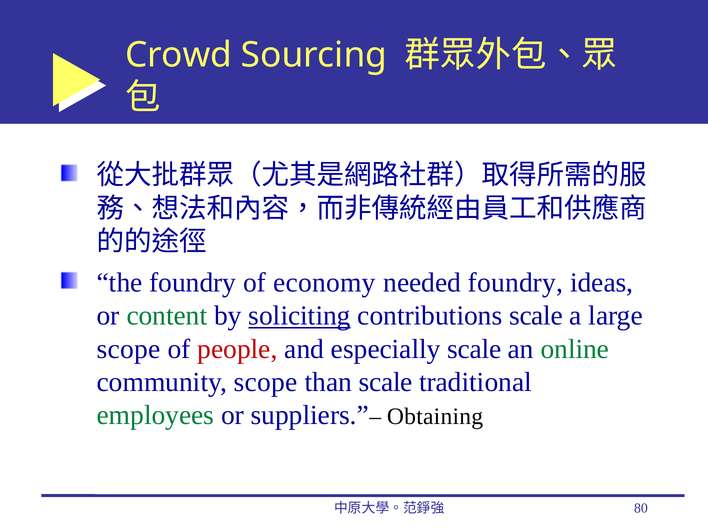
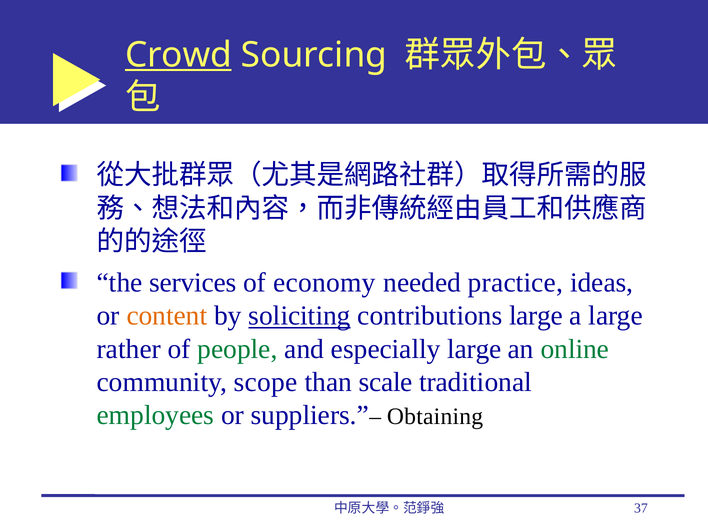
Crowd underline: none -> present (178, 55)
the foundry: foundry -> services (193, 283)
needed foundry: foundry -> practice (515, 283)
content colour: green -> orange (167, 316)
contributions scale: scale -> large (536, 316)
scope: scope -> rather (129, 349)
people colour: red -> green (238, 349)
especially scale: scale -> large (474, 349)
80: 80 -> 37 (641, 508)
